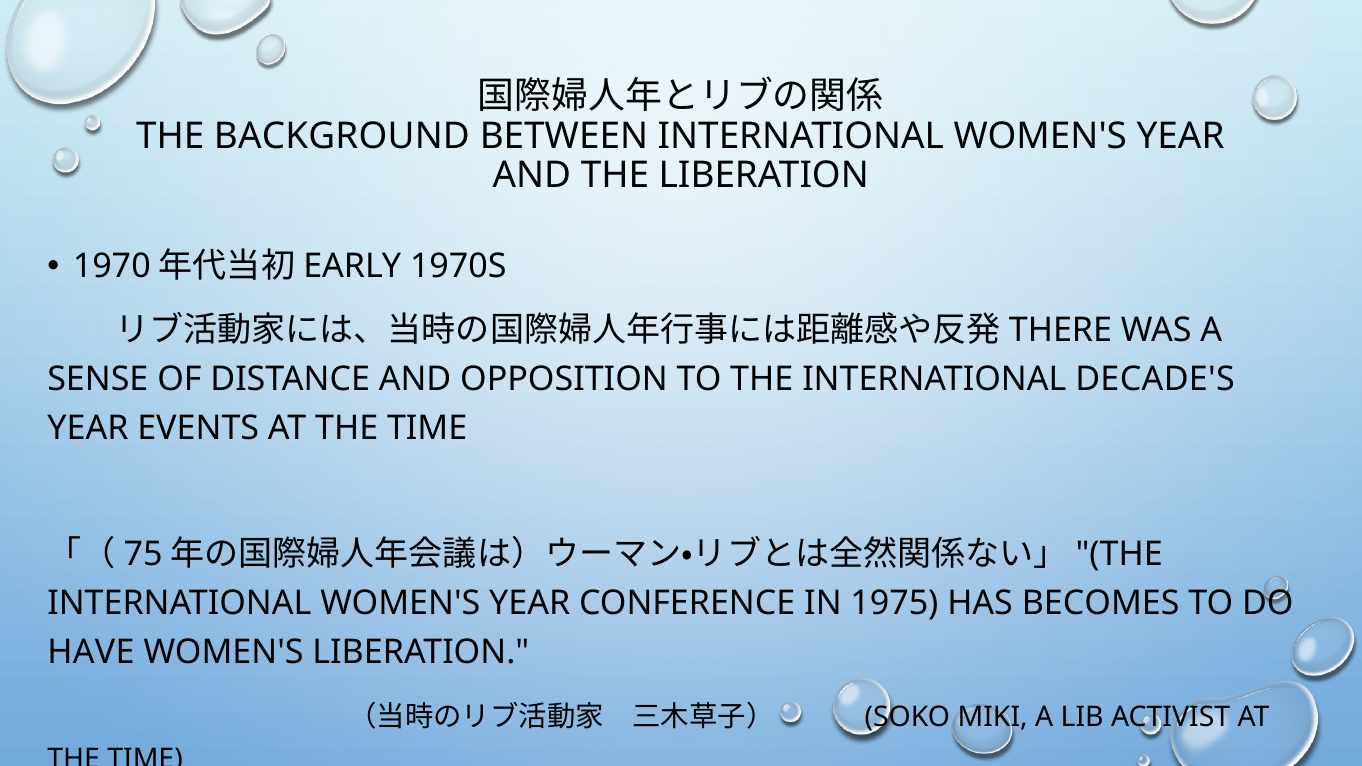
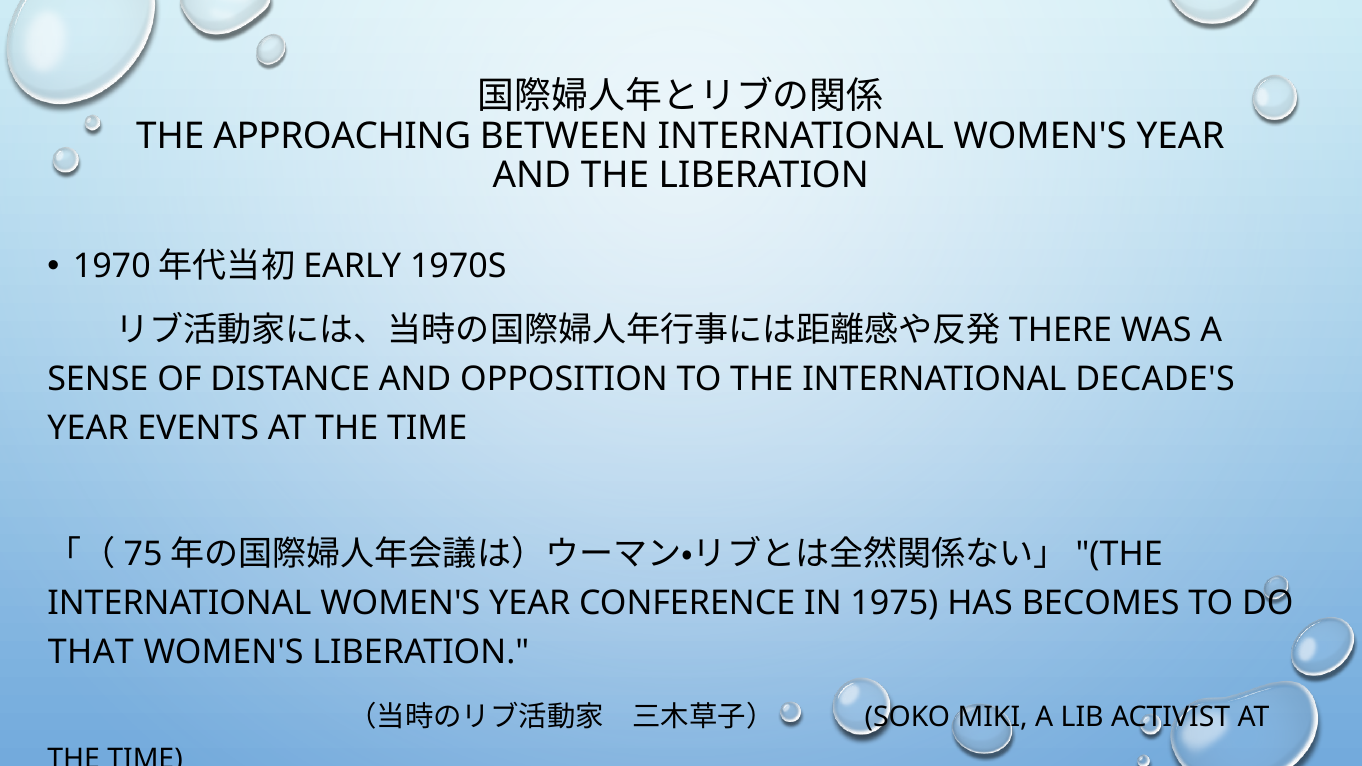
BACKGROUND: BACKGROUND -> APPROACHING (342, 136)
HAVE: HAVE -> THAT (91, 652)
